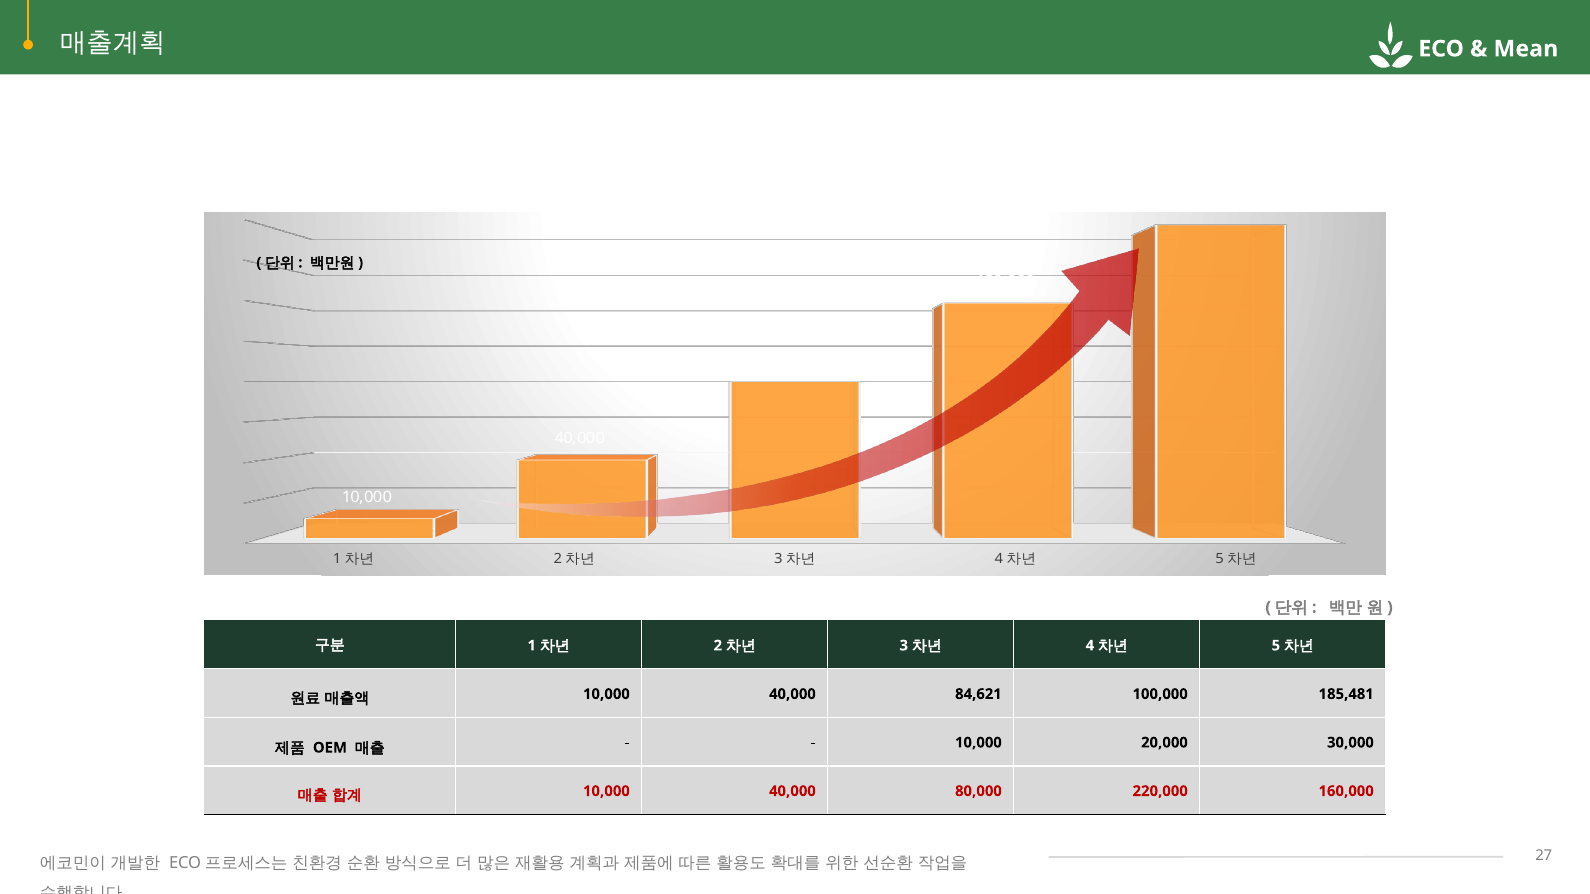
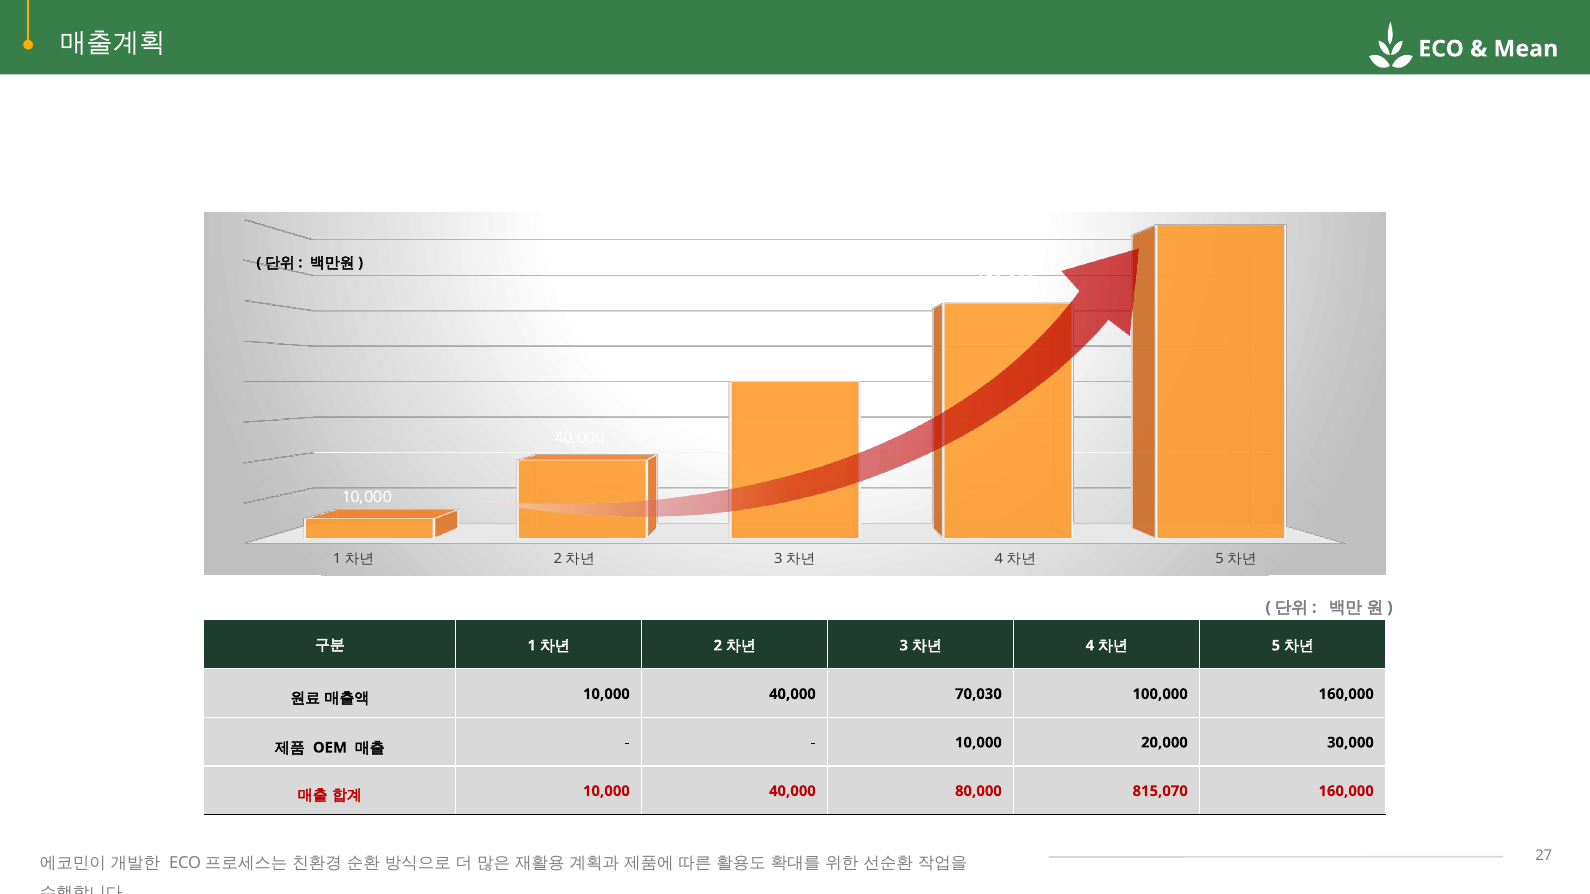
84,621: 84,621 -> 70,030 (978, 694)
100,000 185,481: 185,481 -> 160,000 (1346, 694)
220,000: 220,000 -> 815,070 (1160, 791)
